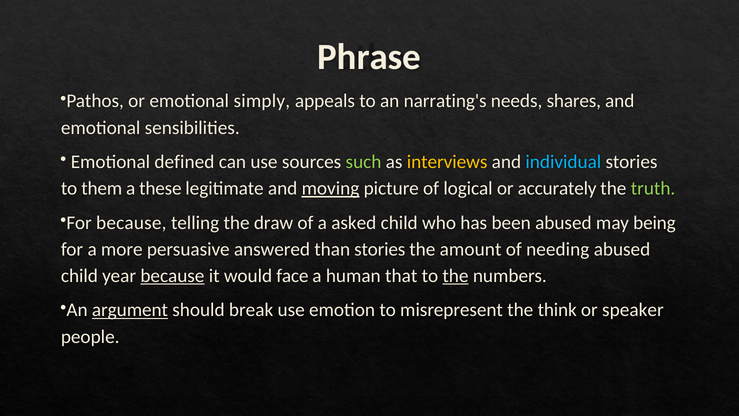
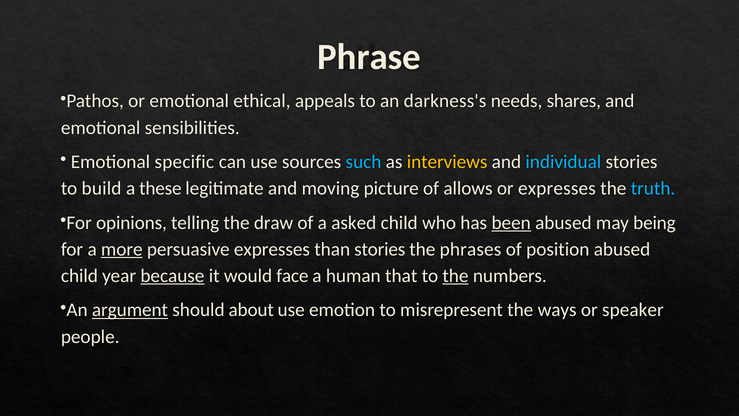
simply: simply -> ethical (262, 101)
narrating's: narrating's -> darkness's (445, 101)
defined: defined -> specific (184, 162)
such colour: light green -> light blue (364, 162)
them: them -> build (102, 188)
moving underline: present -> none (330, 188)
logical: logical -> allows (468, 188)
or accurately: accurately -> expresses (557, 188)
truth colour: light green -> light blue (653, 188)
because: because -> opinions (131, 223)
been underline: none -> present (511, 223)
more underline: none -> present (122, 249)
persuasive answered: answered -> expresses (272, 249)
amount: amount -> phrases (471, 249)
needing: needing -> position (558, 249)
break: break -> about (251, 310)
think: think -> ways (557, 310)
